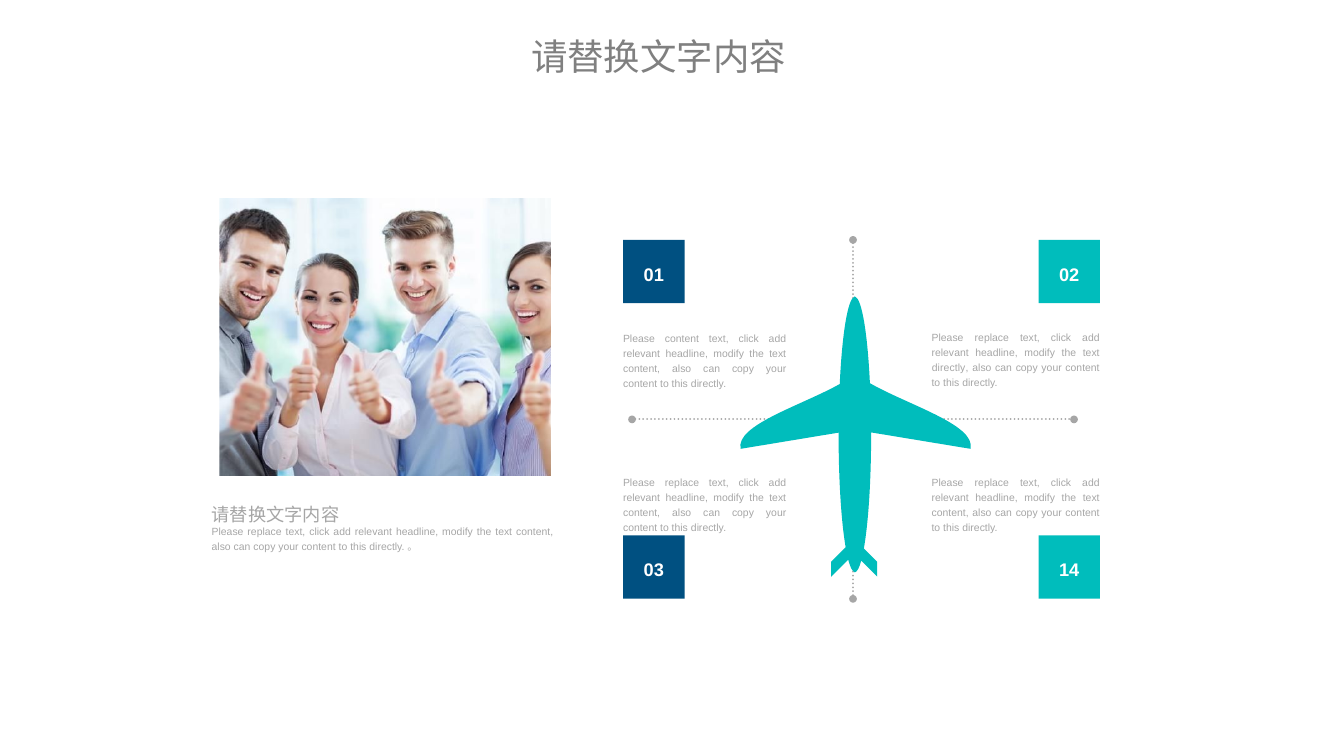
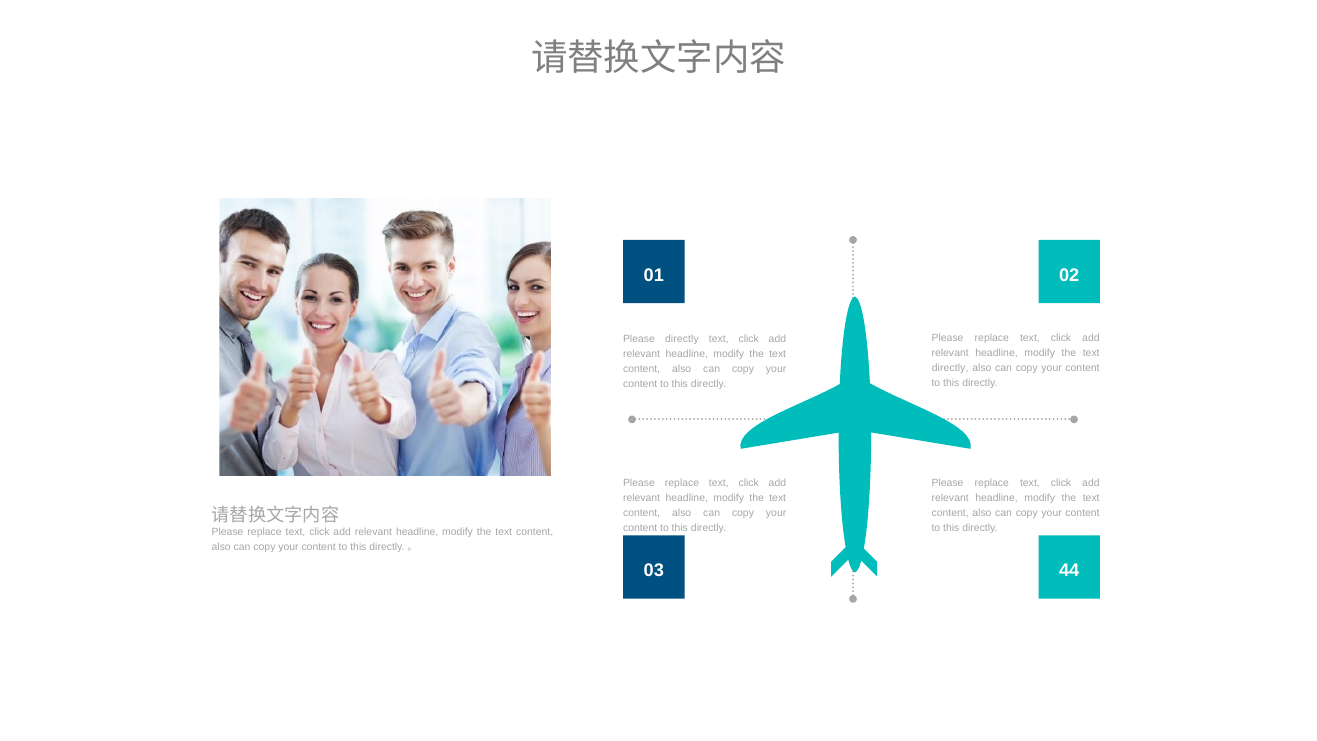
Please content: content -> directly (682, 339)
14: 14 -> 44 (1069, 570)
